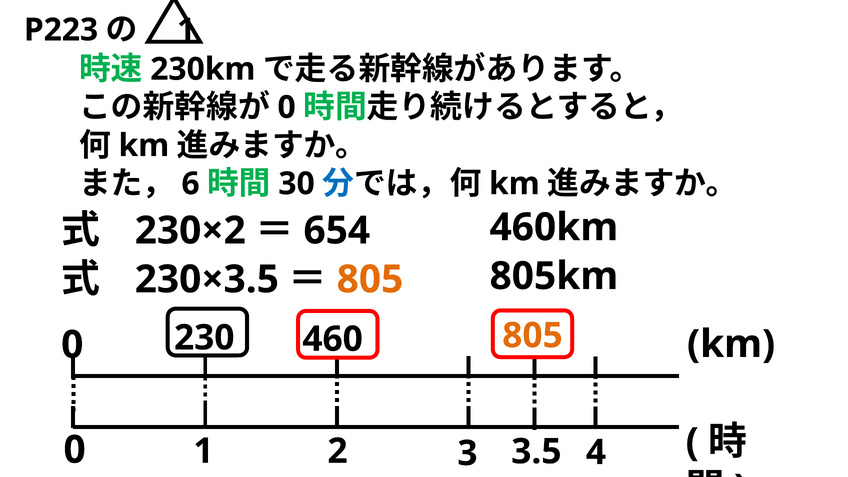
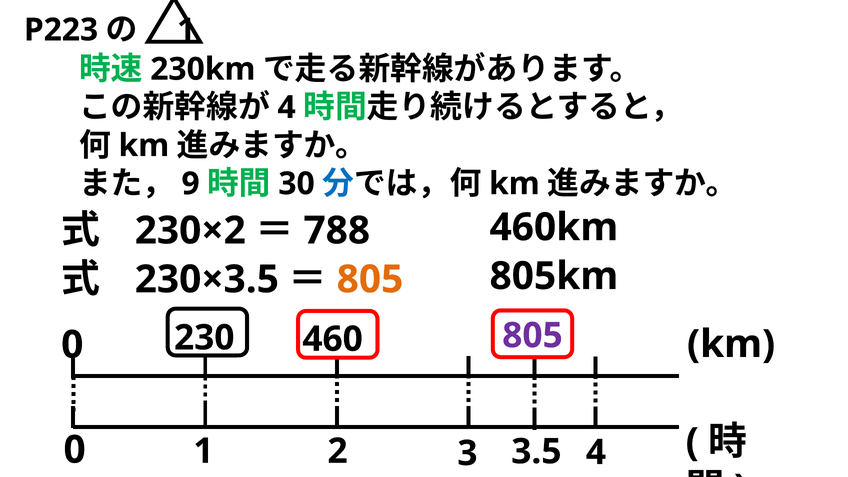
0: 0 -> 4 (287, 107)
6: 6 -> 9 (191, 184)
654: 654 -> 788 (337, 231)
805 colour: orange -> purple (532, 336)
